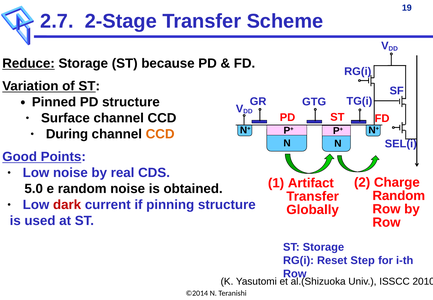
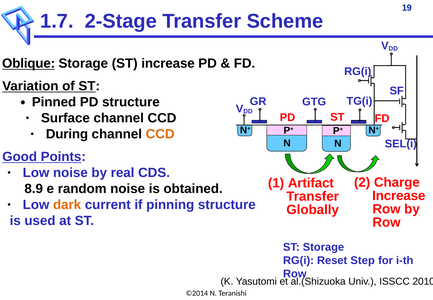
2.7: 2.7 -> 1.7 (57, 21)
Reduce: Reduce -> Oblique (29, 63)
ST because: because -> increase (168, 63)
5.0: 5.0 -> 8.9 (34, 189)
Random: Random -> Increase (399, 196)
dark colour: red -> orange (67, 205)
